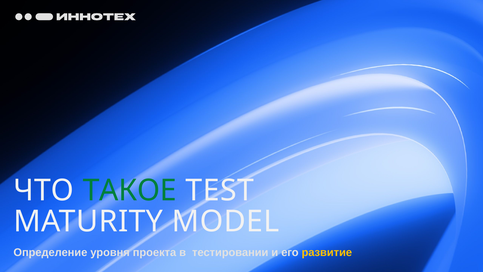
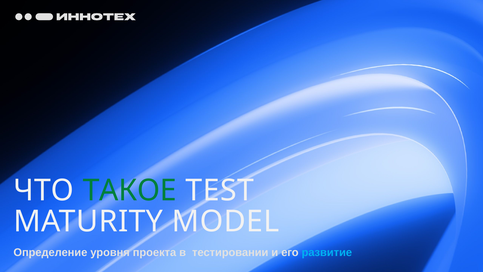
развитие colour: yellow -> light blue (327, 252)
